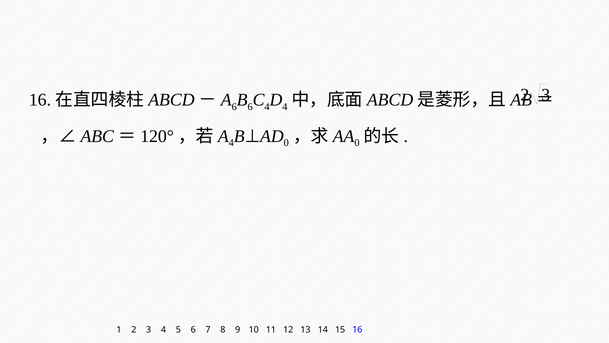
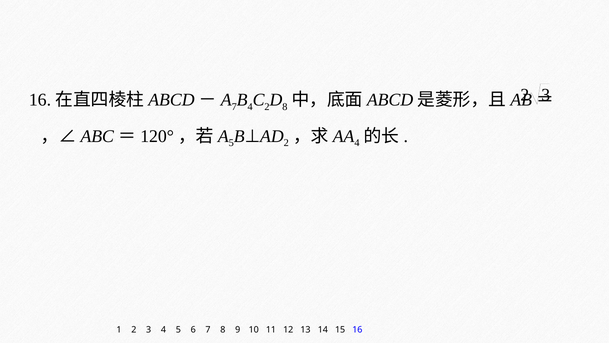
6: 6 -> 7 (234, 107)
6: 6 -> 4 (250, 107)
4: 4 -> 2 (267, 107)
4: 4 -> 8 (285, 107)
4: 4 -> 5 (231, 143)
0: 0 -> 2 (286, 143)
0: 0 -> 4 (357, 143)
